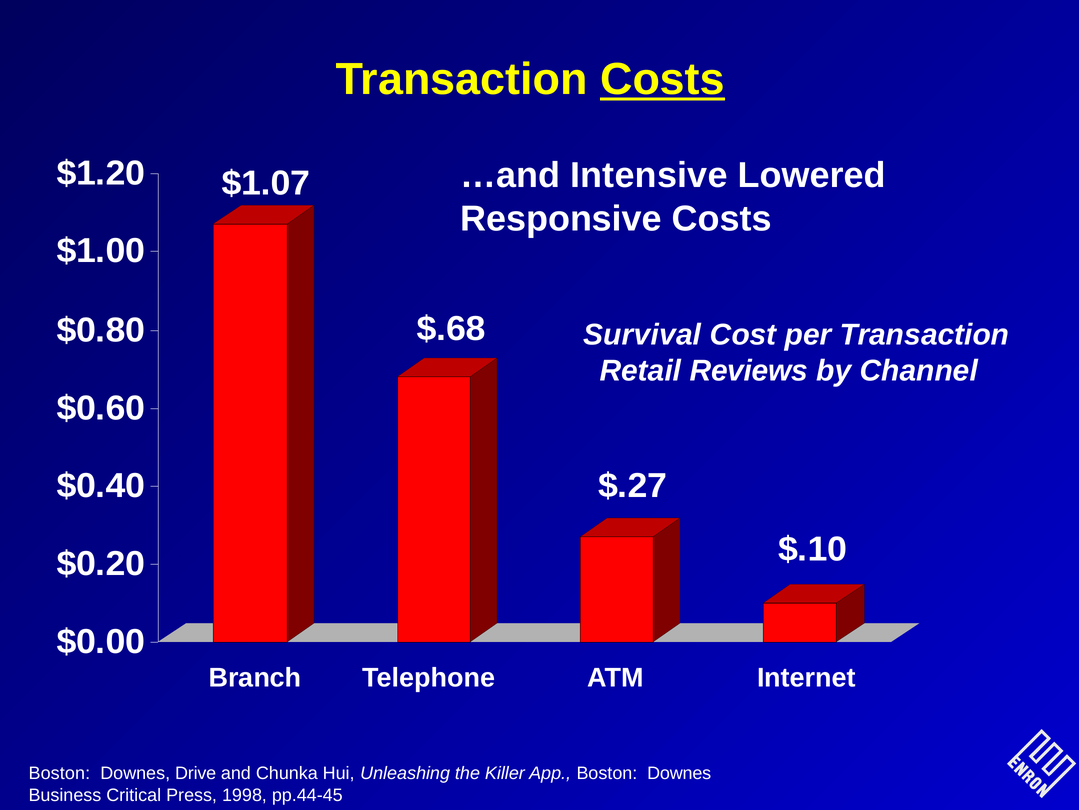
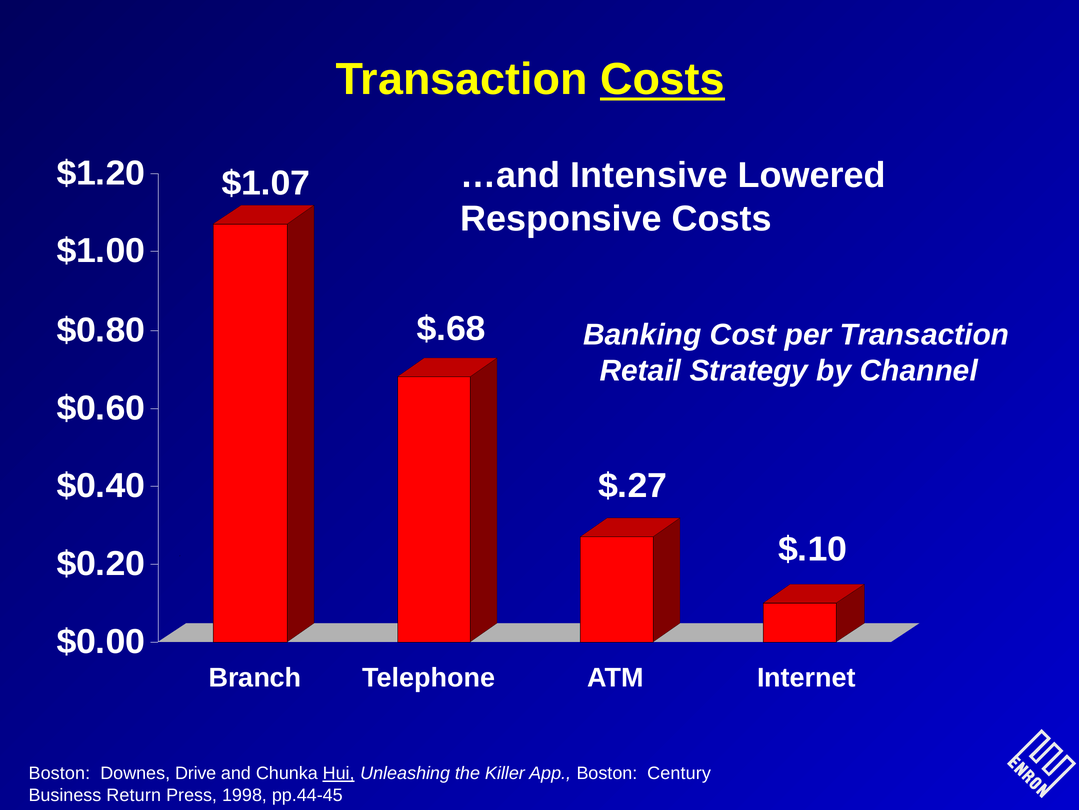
Survival: Survival -> Banking (642, 334)
Reviews: Reviews -> Strategy (749, 370)
Hui underline: none -> present (339, 773)
App Boston Downes: Downes -> Century (679, 773)
Critical: Critical -> Return (134, 794)
